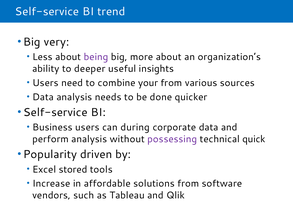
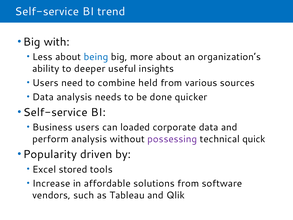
very: very -> with (57, 42)
being colour: purple -> blue (96, 57)
your: your -> held (148, 83)
during: during -> loaded (135, 127)
